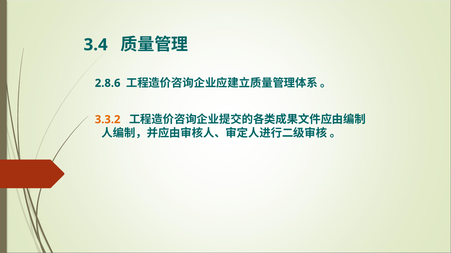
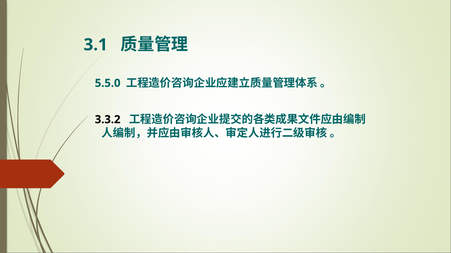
3.4: 3.4 -> 3.1 (96, 45)
2.8.6: 2.8.6 -> 5.5.0 (108, 83)
3.3.2 colour: orange -> black (108, 120)
